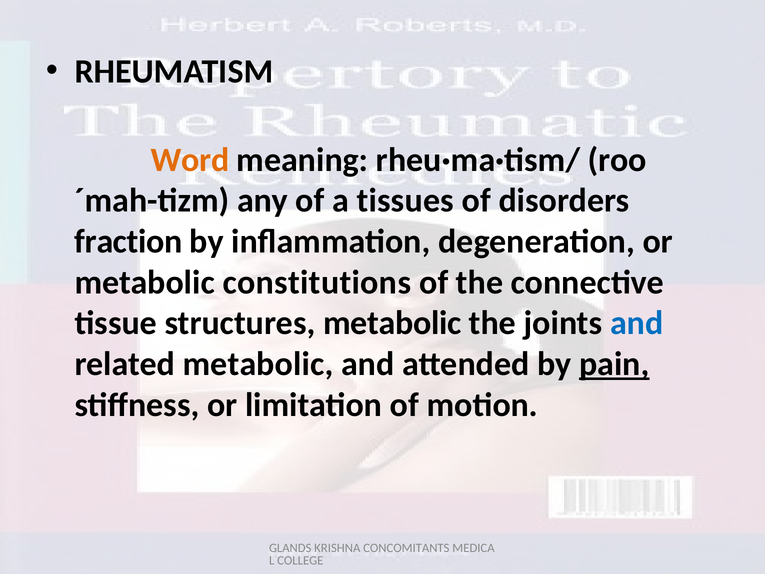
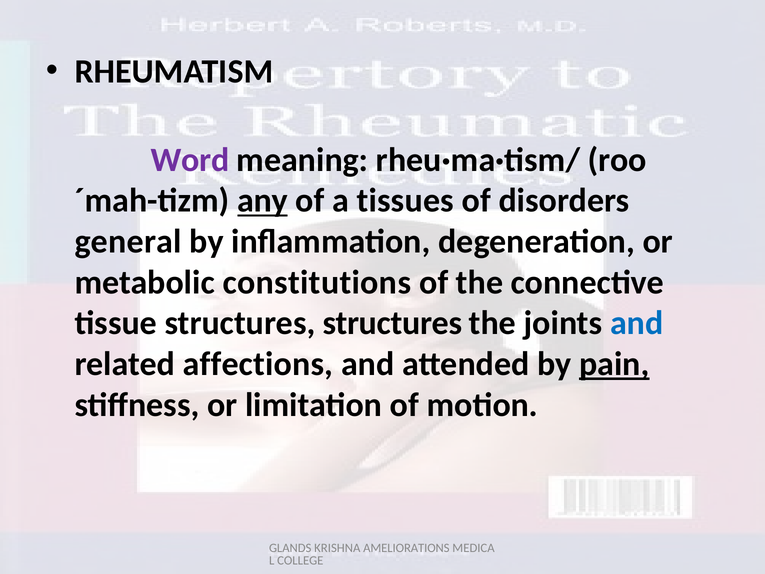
Word colour: orange -> purple (190, 160)
any underline: none -> present (263, 201)
fraction: fraction -> general (128, 241)
structures metabolic: metabolic -> structures (392, 323)
related metabolic: metabolic -> affections (258, 364)
CONCOMITANTS: CONCOMITANTS -> AMELIORATIONS (406, 548)
